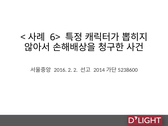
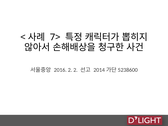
6>: 6> -> 7> (55, 37)
